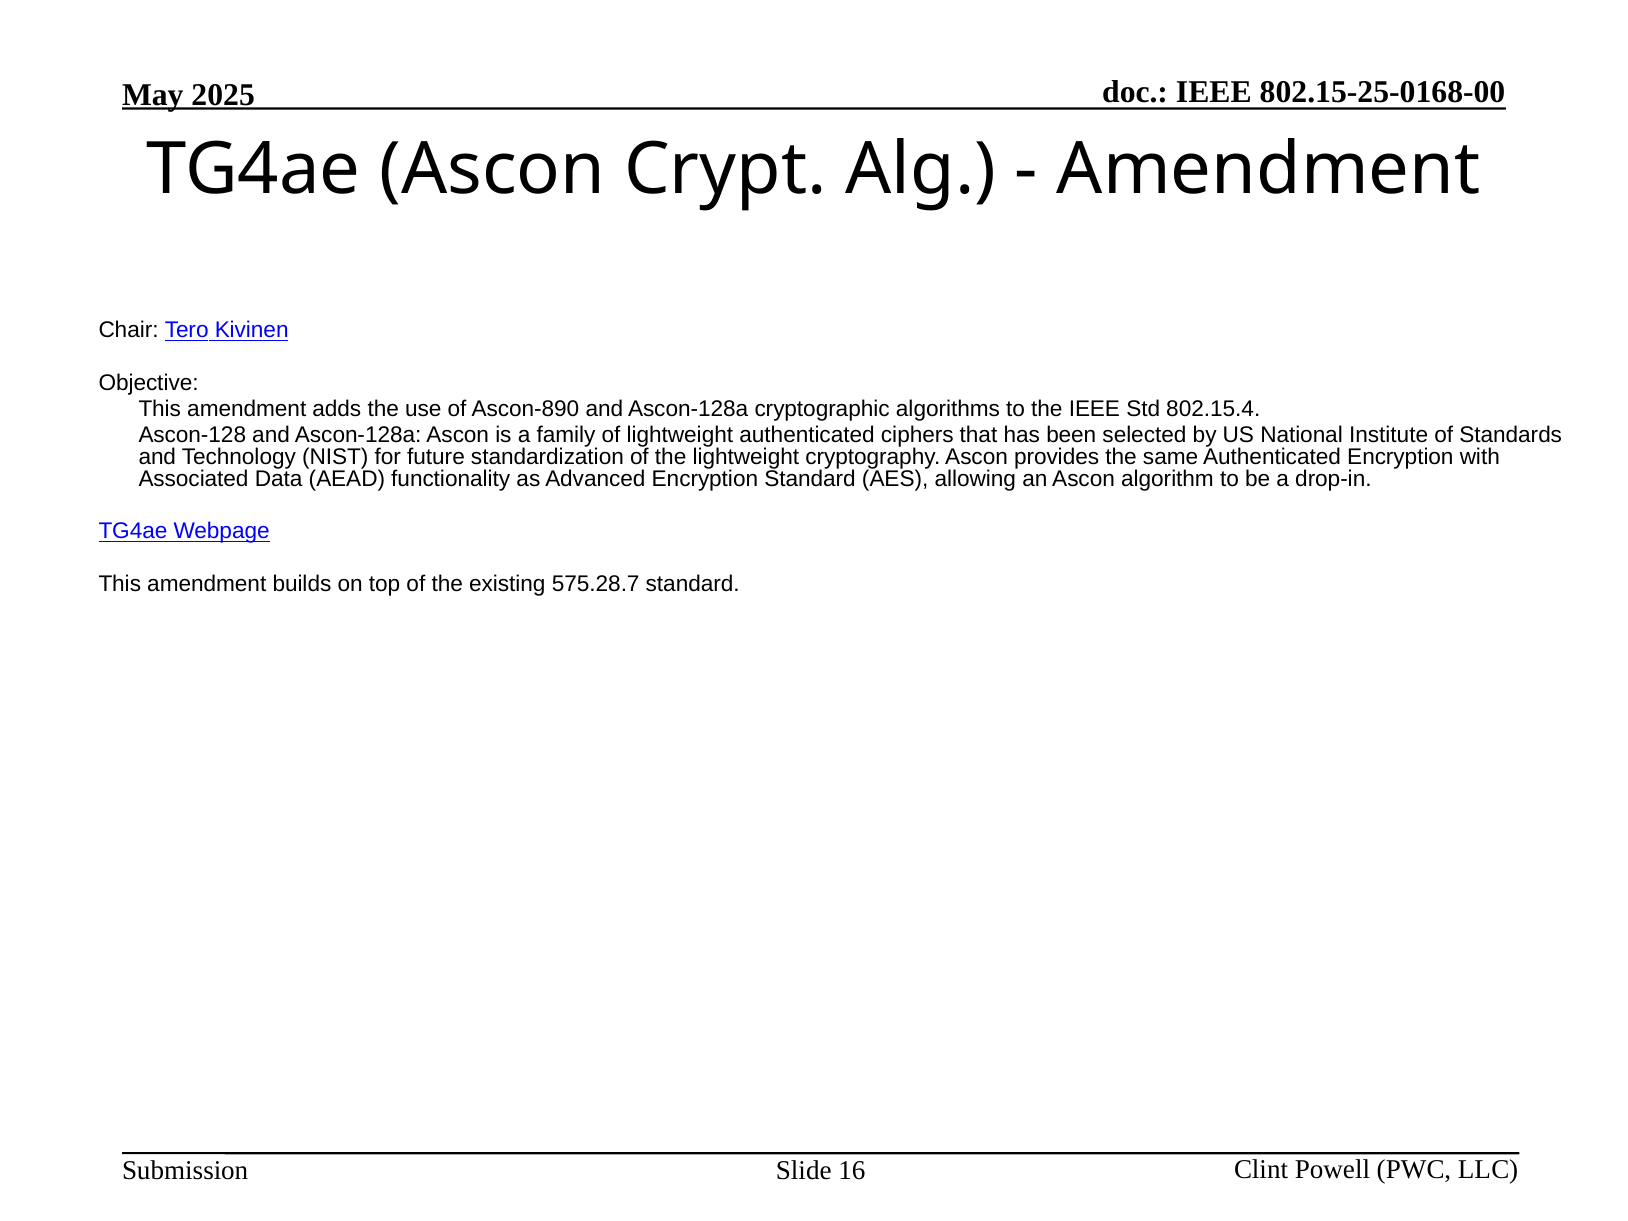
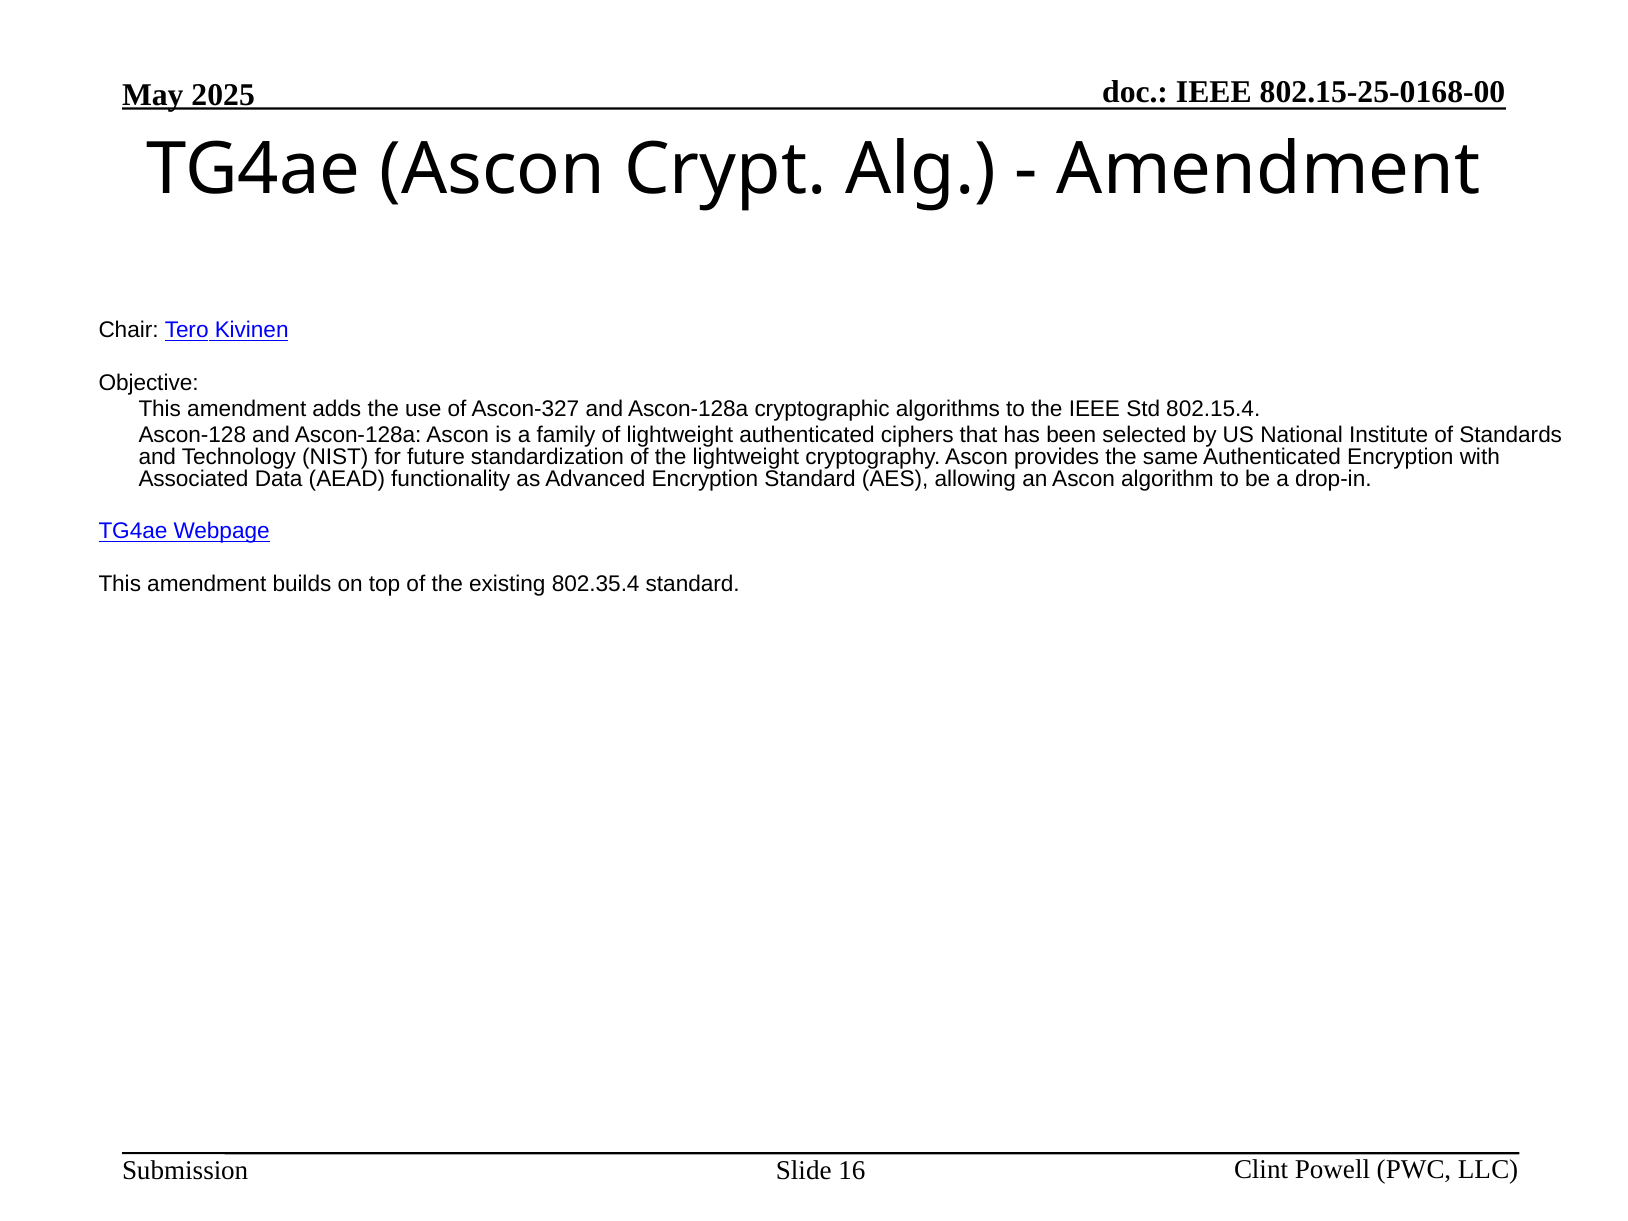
Ascon-890: Ascon-890 -> Ascon-327 (525, 409)
575.28.7: 575.28.7 -> 802.35.4 (596, 584)
